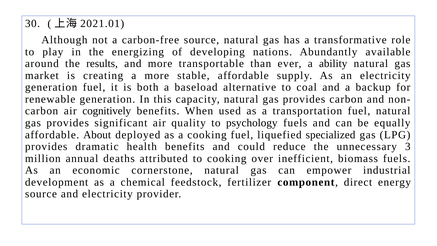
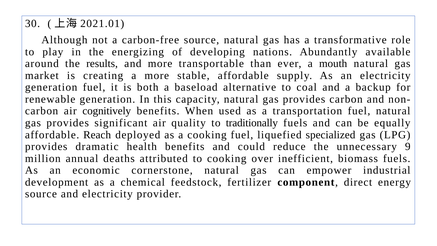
ability: ability -> mouth (333, 64)
psychology: psychology -> traditionally (252, 123)
About: About -> Reach (97, 135)
3: 3 -> 9 (408, 146)
